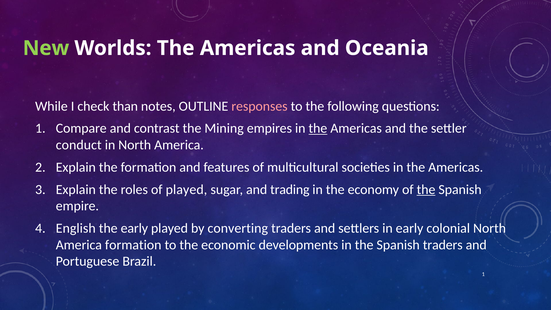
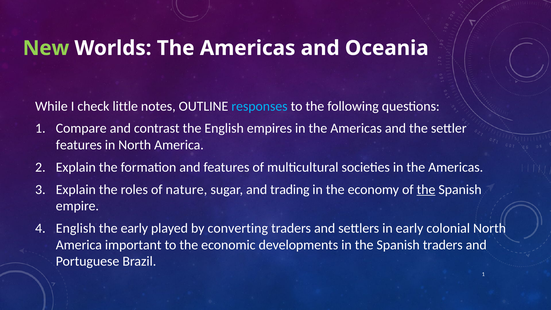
than: than -> little (125, 106)
responses colour: pink -> light blue (259, 106)
the Mining: Mining -> English (224, 128)
the underline: present -> none (318, 128)
conduct: conduct -> features (79, 145)
of played: played -> nature (186, 189)
America formation: formation -> important (133, 245)
